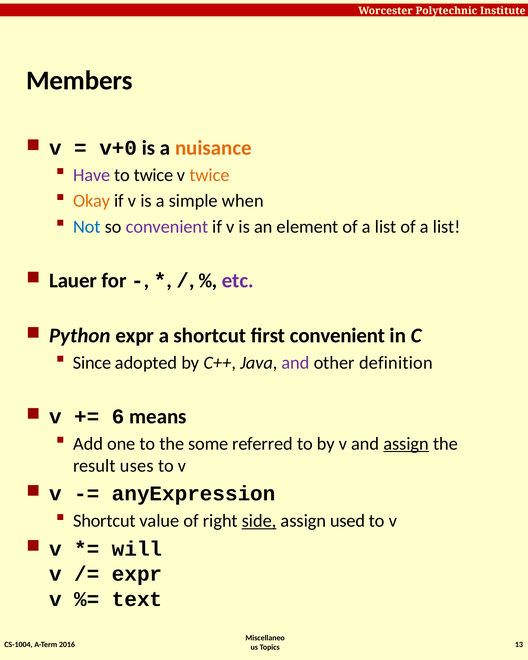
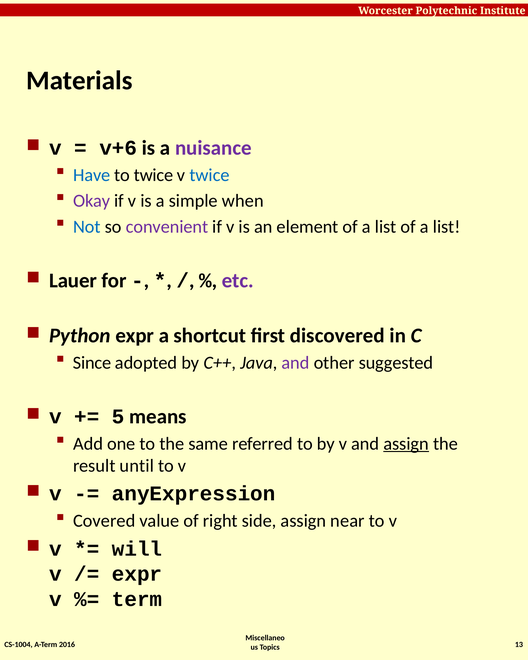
Members: Members -> Materials (79, 80)
v+0: v+0 -> v+6 (118, 148)
nuisance colour: orange -> purple (213, 148)
Have colour: purple -> blue (92, 175)
twice colour: orange -> blue (209, 175)
Okay colour: orange -> purple (92, 201)
first convenient: convenient -> discovered (337, 336)
definition: definition -> suggested (396, 363)
6: 6 -> 5 (118, 417)
some: some -> same (208, 444)
uses: uses -> until (137, 466)
Shortcut: Shortcut -> Covered (104, 521)
side underline: present -> none (259, 521)
used: used -> near (347, 521)
text: text -> term (137, 599)
